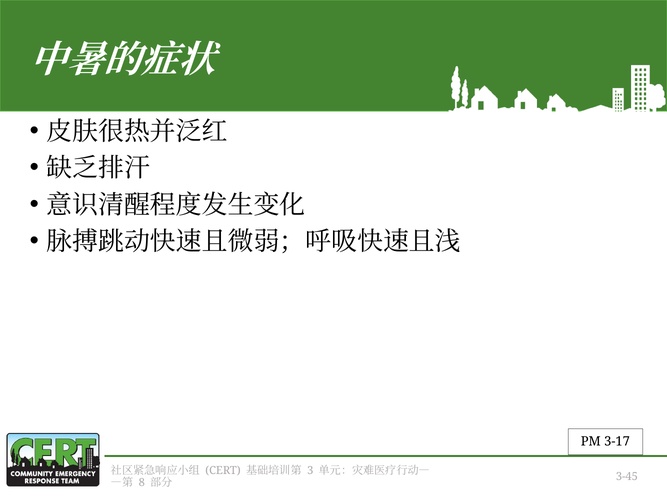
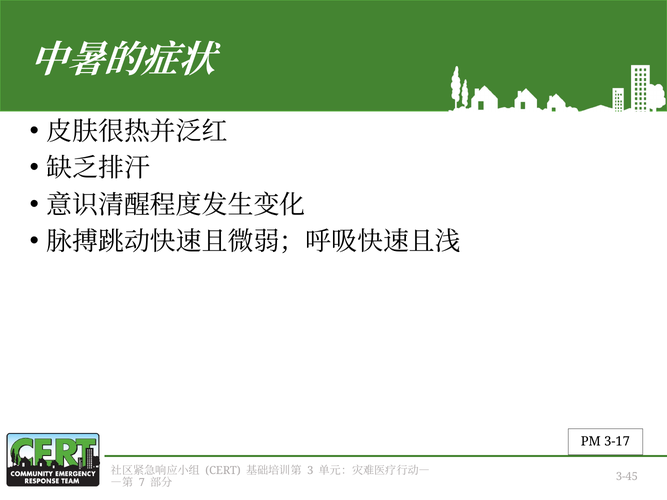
8: 8 -> 7 (142, 483)
